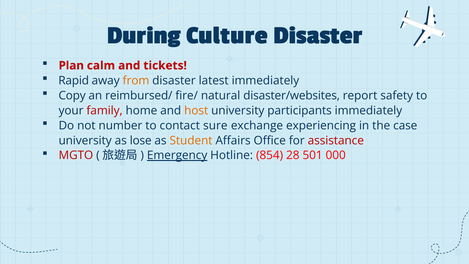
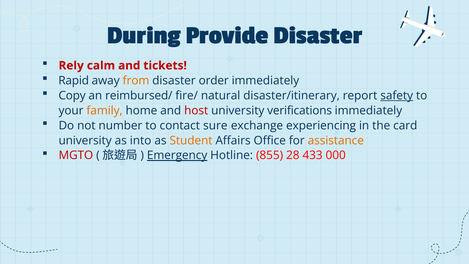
Culture: Culture -> Provide (227, 35)
Plan: Plan -> Rely (71, 66)
latest: latest -> order (214, 80)
disaster/websites: disaster/websites -> disaster/itinerary (292, 95)
safety underline: none -> present (397, 95)
family colour: red -> orange (105, 110)
host colour: orange -> red (196, 110)
participants: participants -> verifications (300, 110)
case: case -> card (405, 125)
lose: lose -> into (141, 140)
assistance colour: red -> orange (336, 140)
854: 854 -> 855 (270, 155)
501: 501 -> 433 (313, 155)
